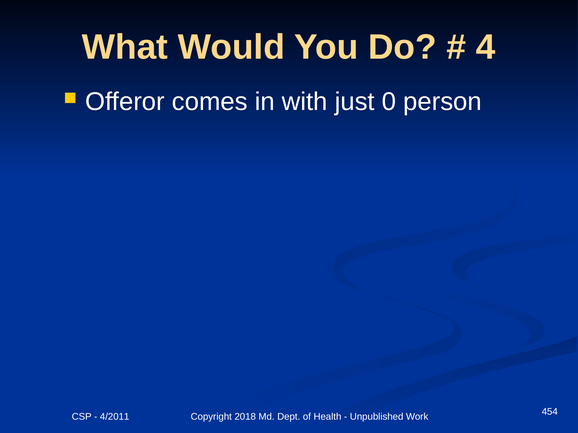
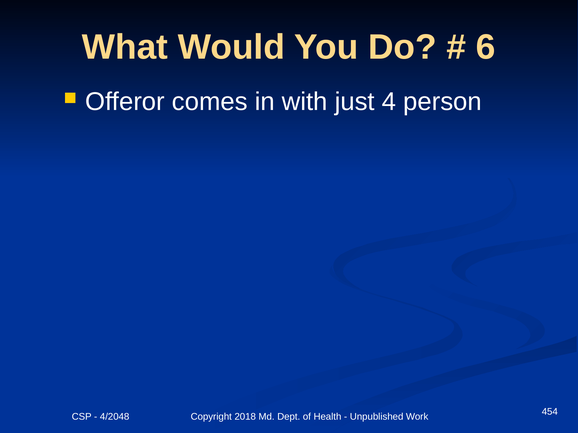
4: 4 -> 6 (486, 47)
0: 0 -> 4 (389, 102)
4/2011: 4/2011 -> 4/2048 (115, 417)
